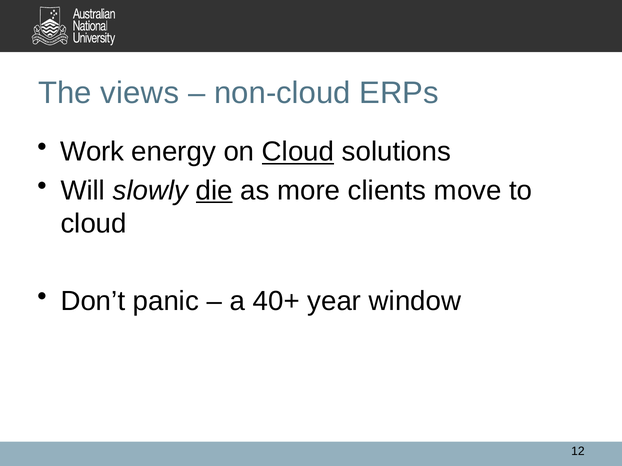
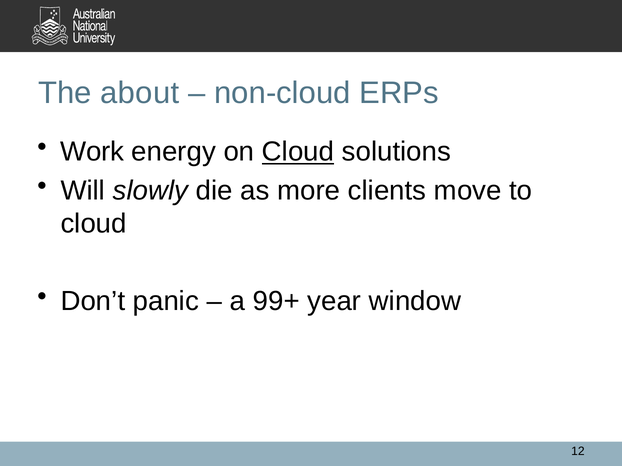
views: views -> about (140, 93)
die underline: present -> none (214, 191)
40+: 40+ -> 99+ (276, 301)
